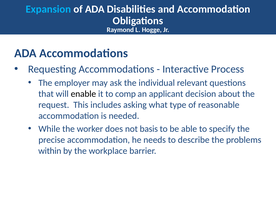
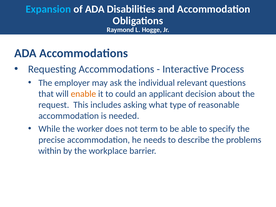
enable colour: black -> orange (83, 94)
comp: comp -> could (125, 94)
basis: basis -> term (149, 129)
